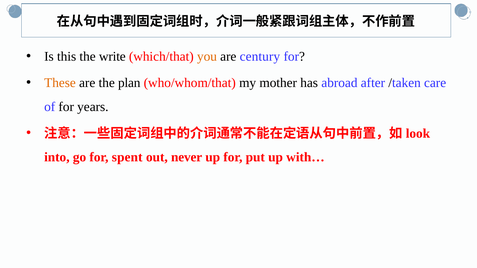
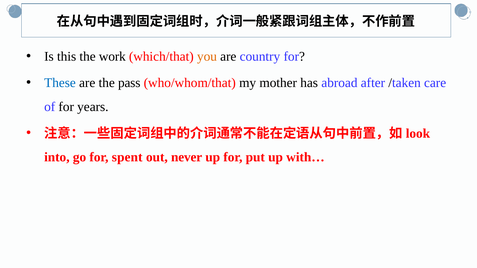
write: write -> work (112, 57)
century: century -> country (260, 57)
These colour: orange -> blue (60, 83)
plan: plan -> pass (129, 83)
